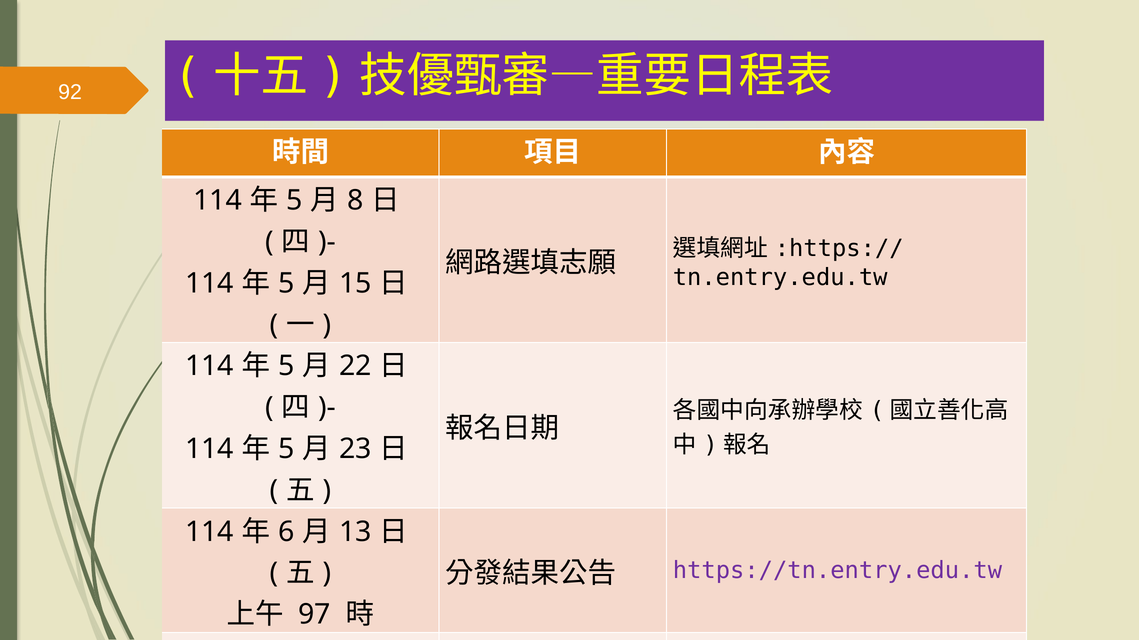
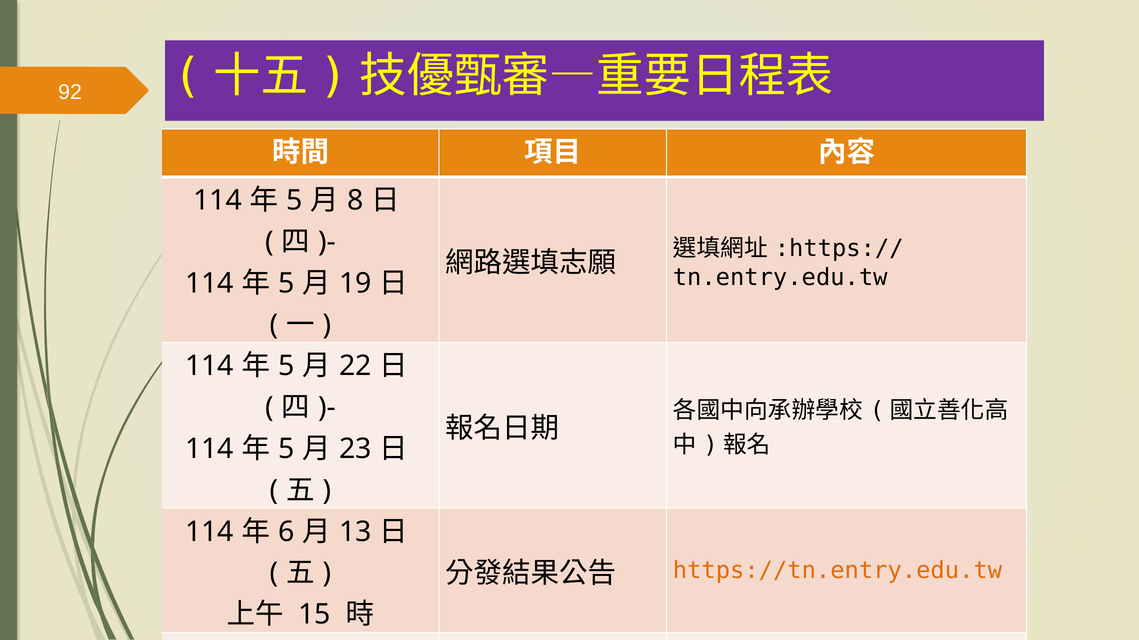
15: 15 -> 19 (355, 284)
https://tn.entry.edu.tw colour: purple -> orange (837, 571)
97: 97 -> 15 (314, 615)
